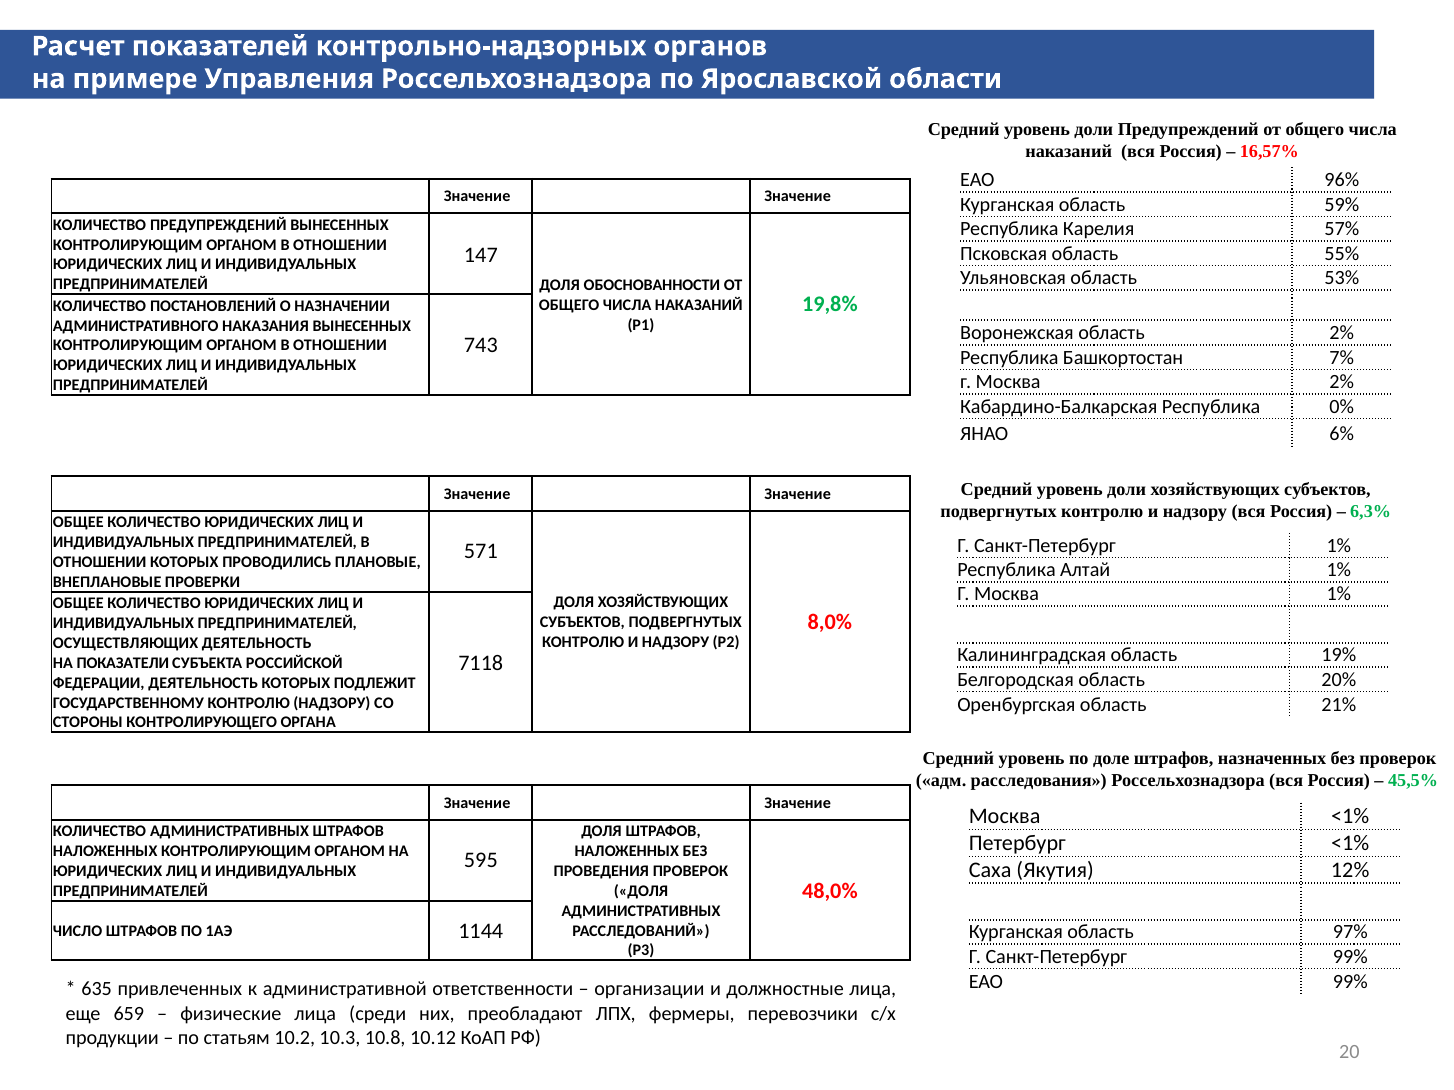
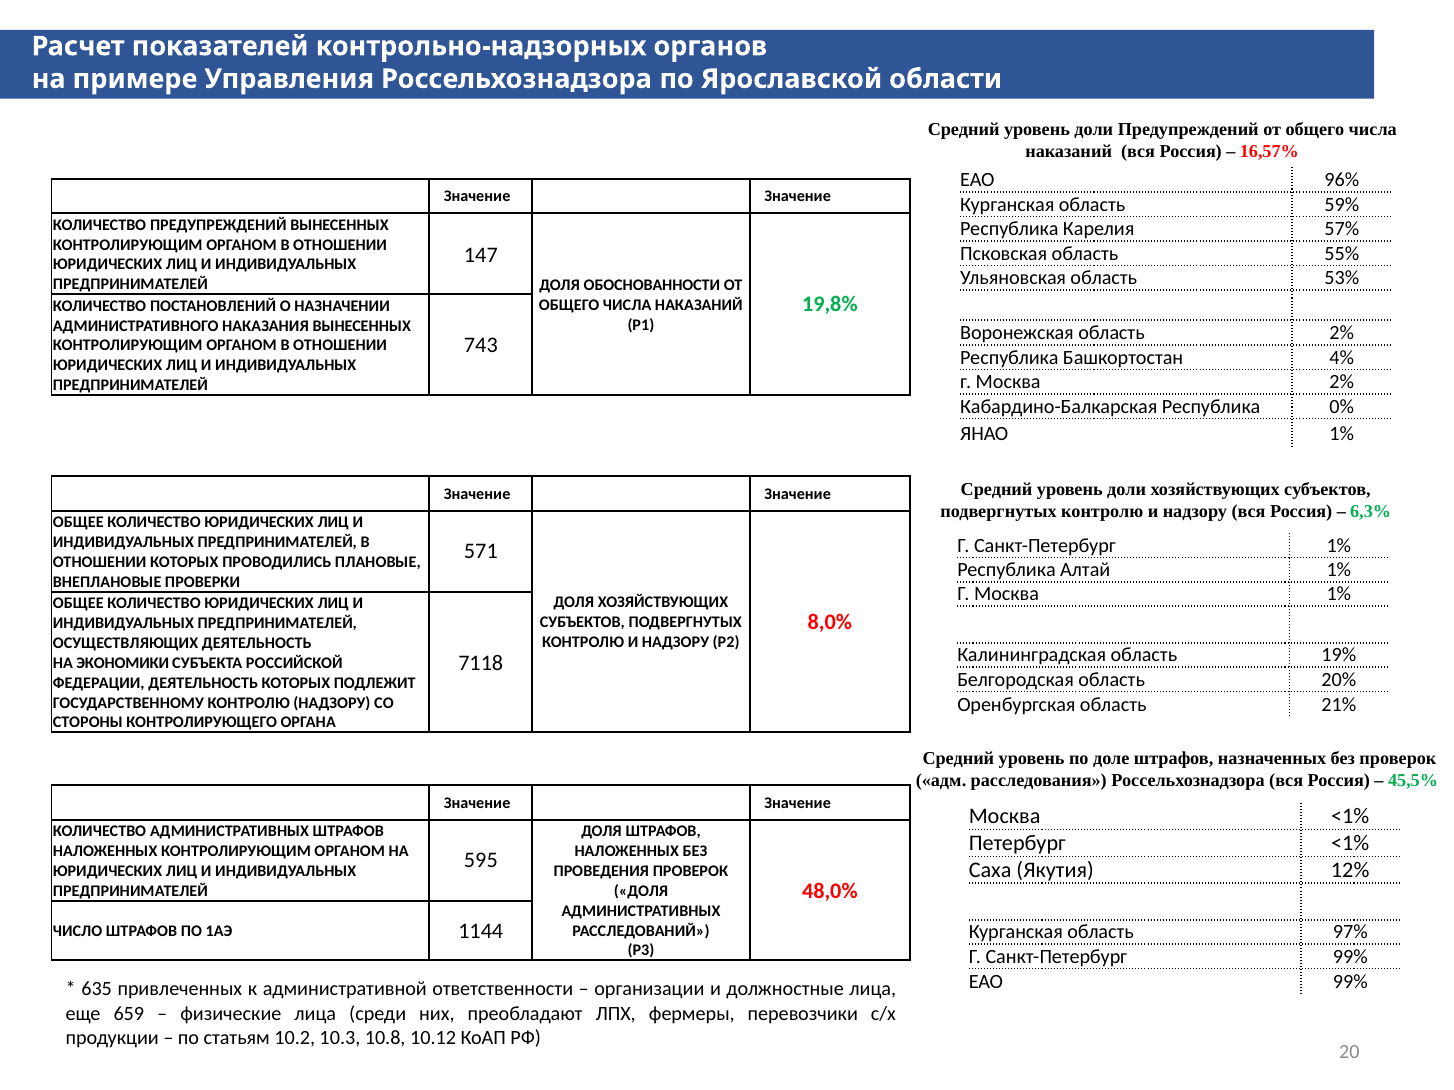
7%: 7% -> 4% (1342, 358)
ЯНАО 6%: 6% -> 1% (1342, 434)
ПОКАЗАТЕЛИ: ПОКАЗАТЕЛИ -> ЭКОНОМИКИ (123, 663)
